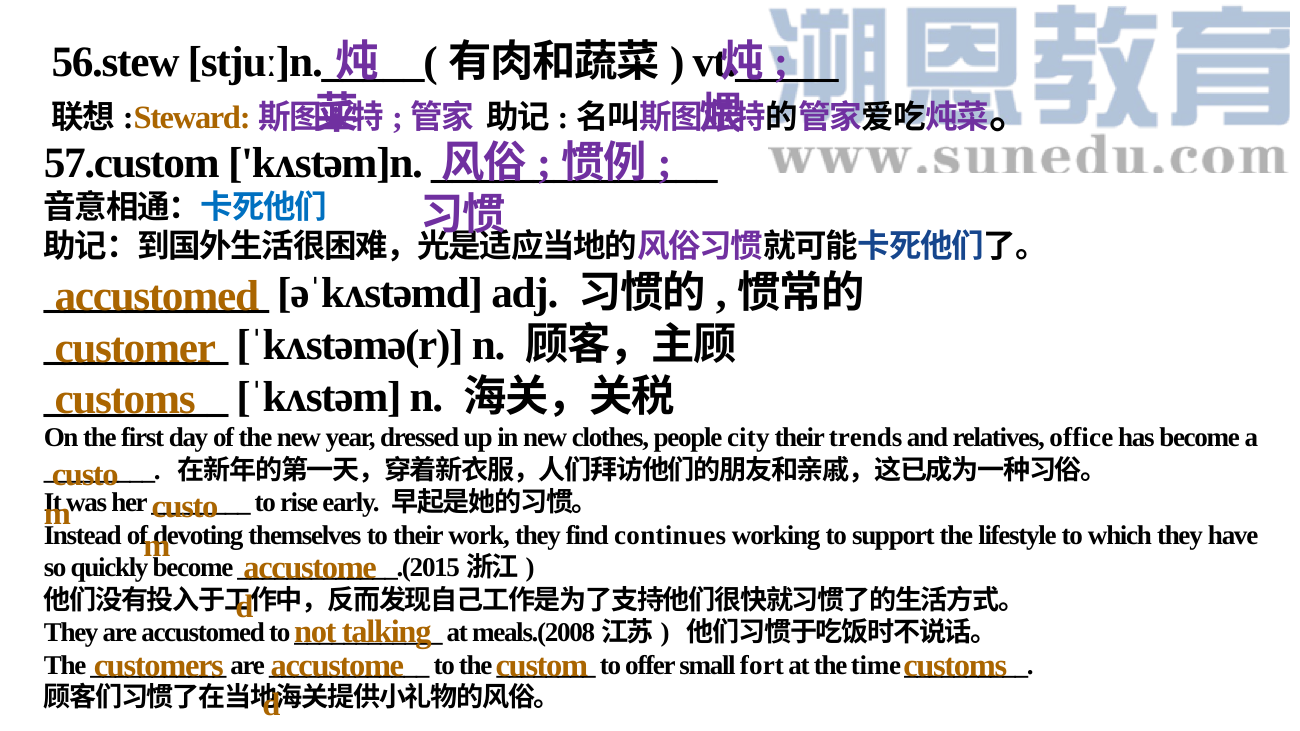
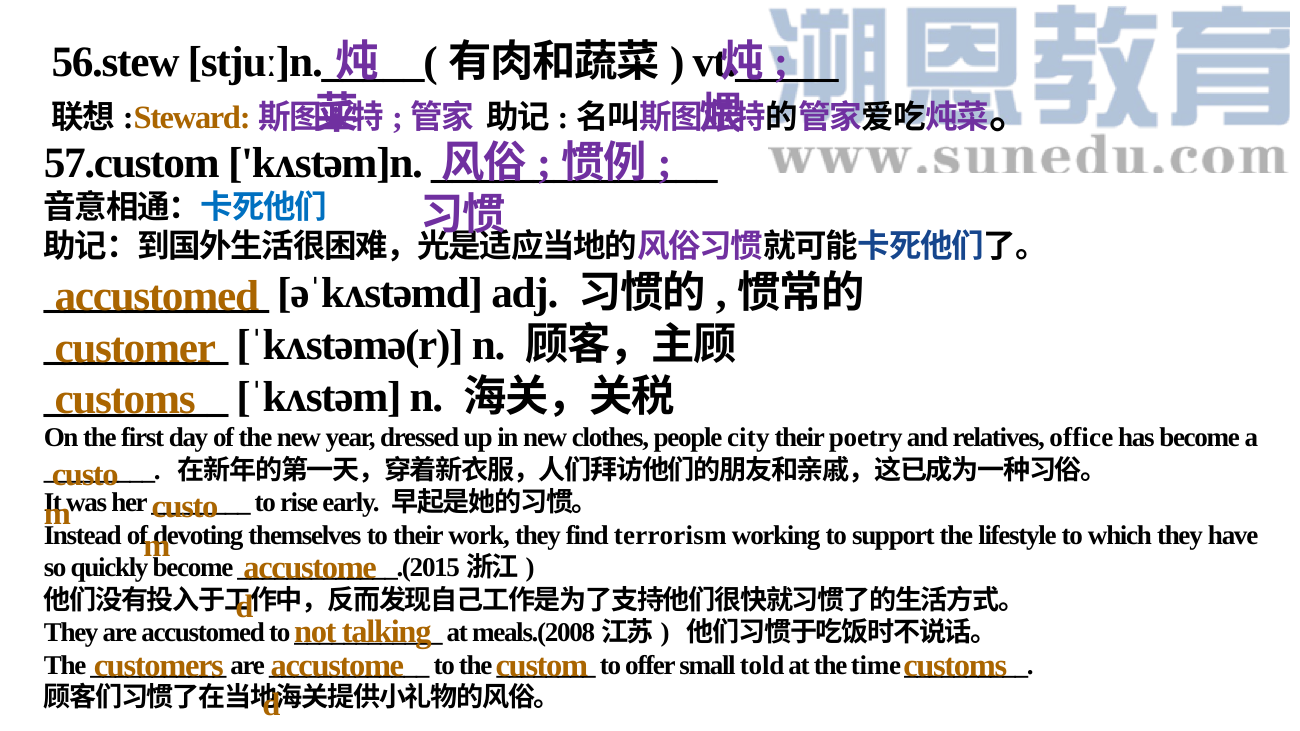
trends: trends -> poetry (866, 438)
continues: continues -> terrorism (670, 536)
fort: fort -> told (762, 666)
